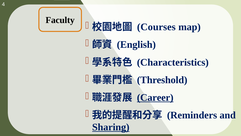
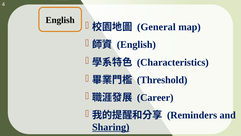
Faculty: Faculty -> English (60, 20)
Courses: Courses -> General (156, 27)
Career underline: present -> none (155, 97)
